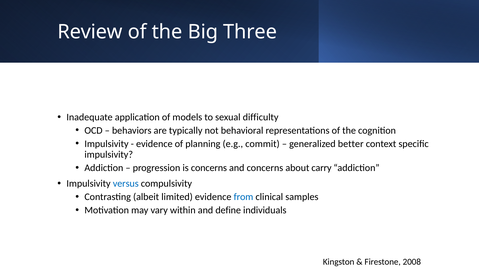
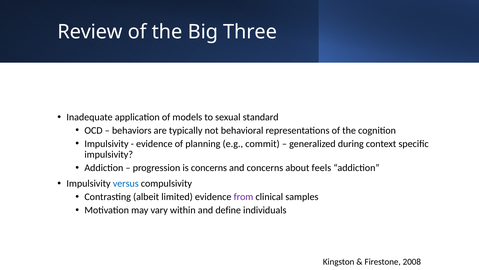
difficulty: difficulty -> standard (261, 117)
better: better -> during (351, 143)
carry: carry -> feels (321, 168)
from colour: blue -> purple (243, 197)
